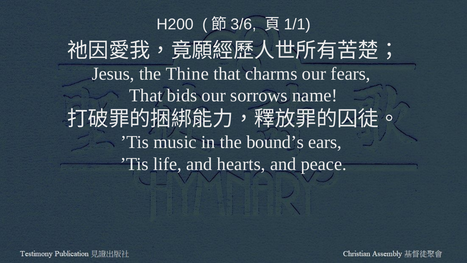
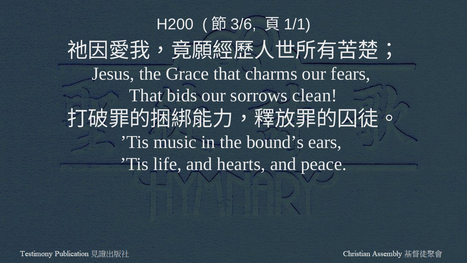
Thine: Thine -> Grace (187, 74)
name: name -> clean (315, 95)
